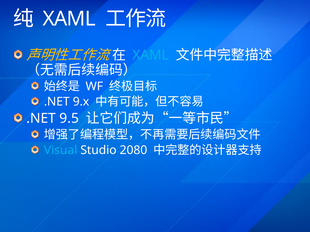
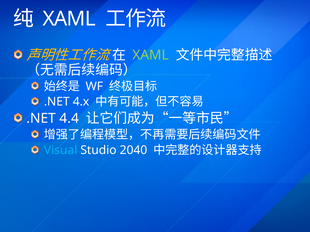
XAML colour: light blue -> light green (151, 55)
9.x: 9.x -> 4.x (81, 102)
9.5: 9.5 -> 4.4 (69, 119)
2080: 2080 -> 2040 (133, 151)
